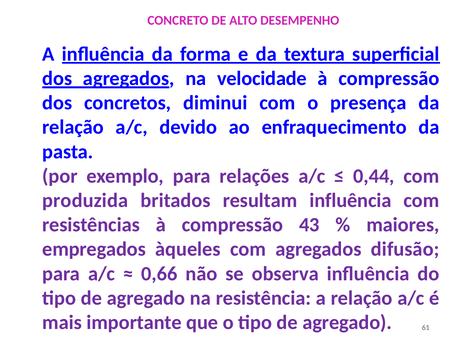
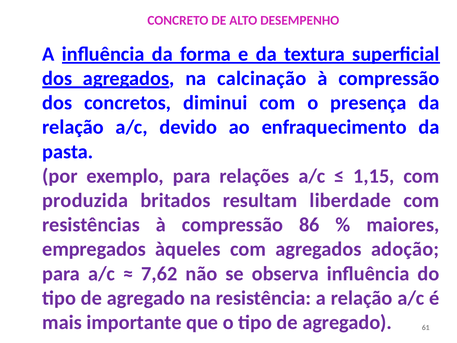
velocidade: velocidade -> calcinação (262, 78)
0,44: 0,44 -> 1,15 (374, 176)
resultam influência: influência -> liberdade (350, 200)
43: 43 -> 86 (309, 225)
difusão: difusão -> adoção (405, 249)
0,66: 0,66 -> 7,62 (159, 273)
